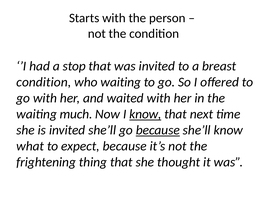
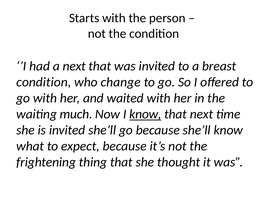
a stop: stop -> next (74, 66)
who waiting: waiting -> change (121, 82)
because underline: present -> none (158, 130)
